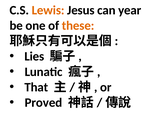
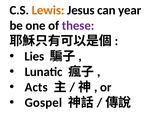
these colour: orange -> purple (78, 26)
That: That -> Acts (36, 87)
Proved: Proved -> Gospel (43, 103)
